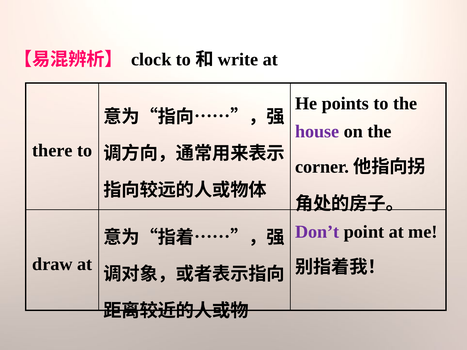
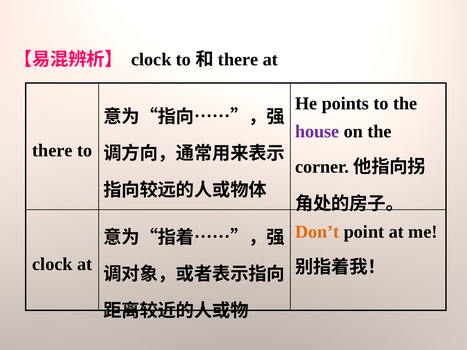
write: write -> there (238, 60)
Don’t colour: purple -> orange (317, 232)
draw: draw -> clock (52, 264)
